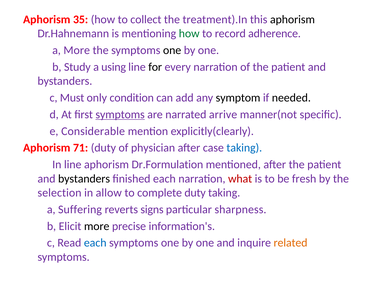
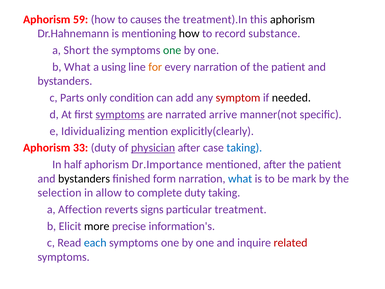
35: 35 -> 59 (81, 19)
collect: collect -> causes (146, 19)
how colour: green -> black (189, 34)
adherence: adherence -> substance (274, 34)
a More: More -> Short (77, 50)
one colour: black -> green (172, 50)
b Study: Study -> What (77, 67)
for colour: black -> orange (155, 67)
Must: Must -> Parts (72, 98)
symptom colour: black -> red (238, 98)
Considerable: Considerable -> Idividualizing (93, 131)
71: 71 -> 33 (81, 148)
physician underline: none -> present (153, 148)
In line: line -> half (73, 164)
Dr.Formulation: Dr.Formulation -> Dr.Importance (167, 164)
finished each: each -> form (164, 178)
what colour: red -> blue (240, 178)
fresh: fresh -> mark (304, 178)
Suffering: Suffering -> Affection (80, 209)
sharpness: sharpness -> treatment (241, 209)
related colour: orange -> red (291, 243)
